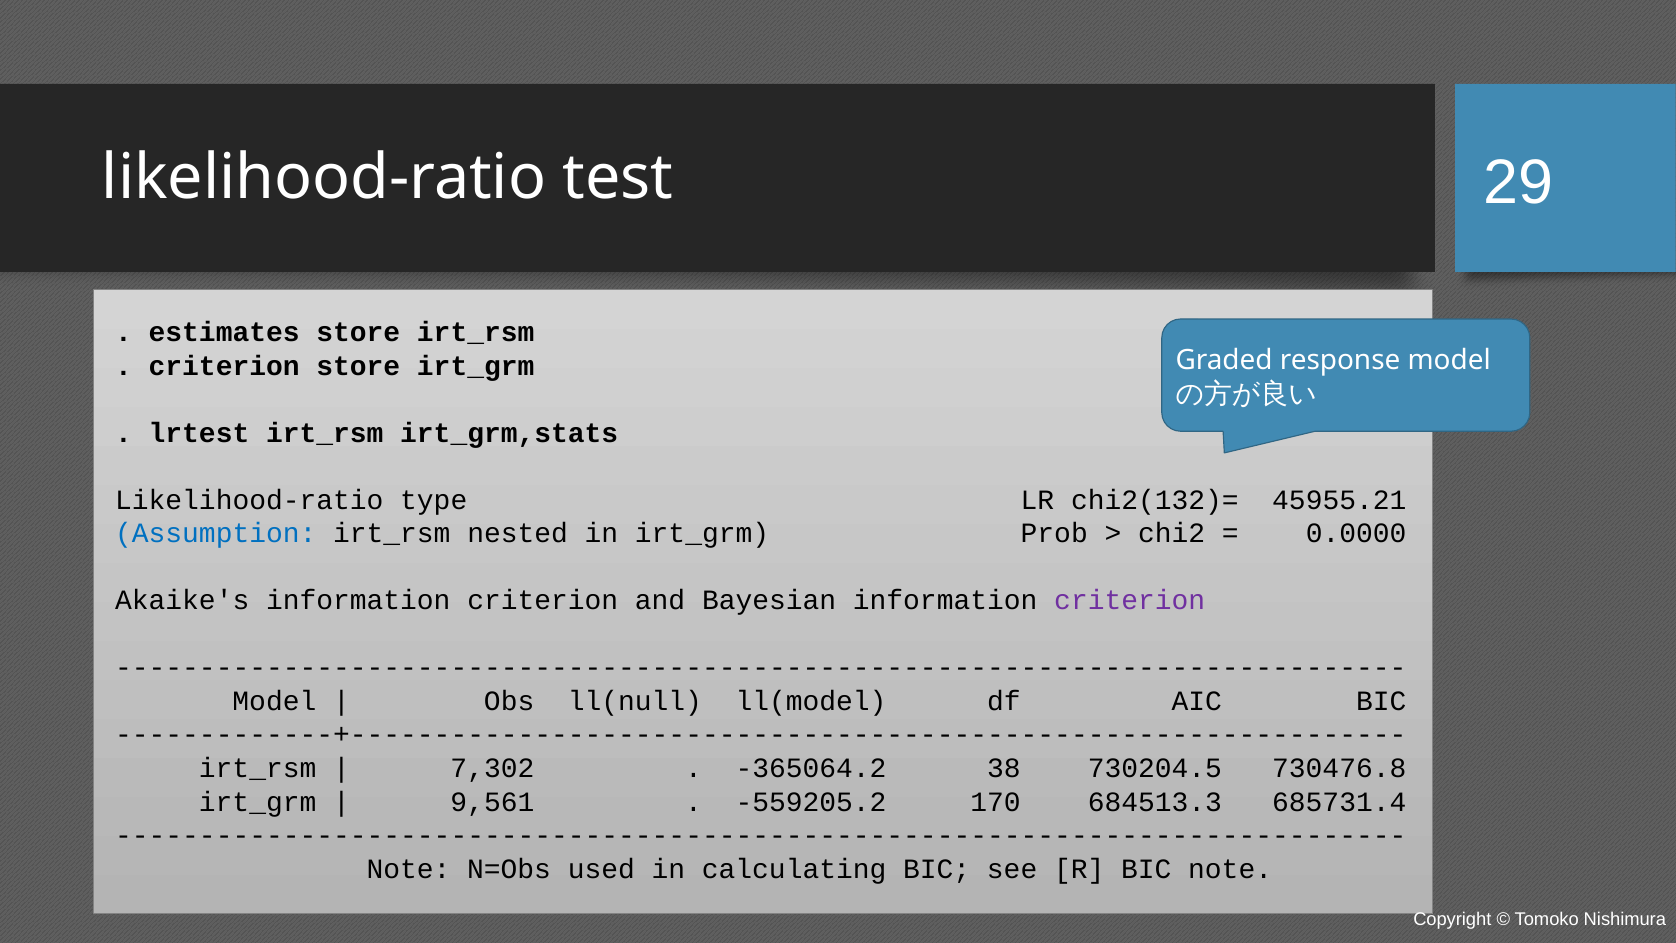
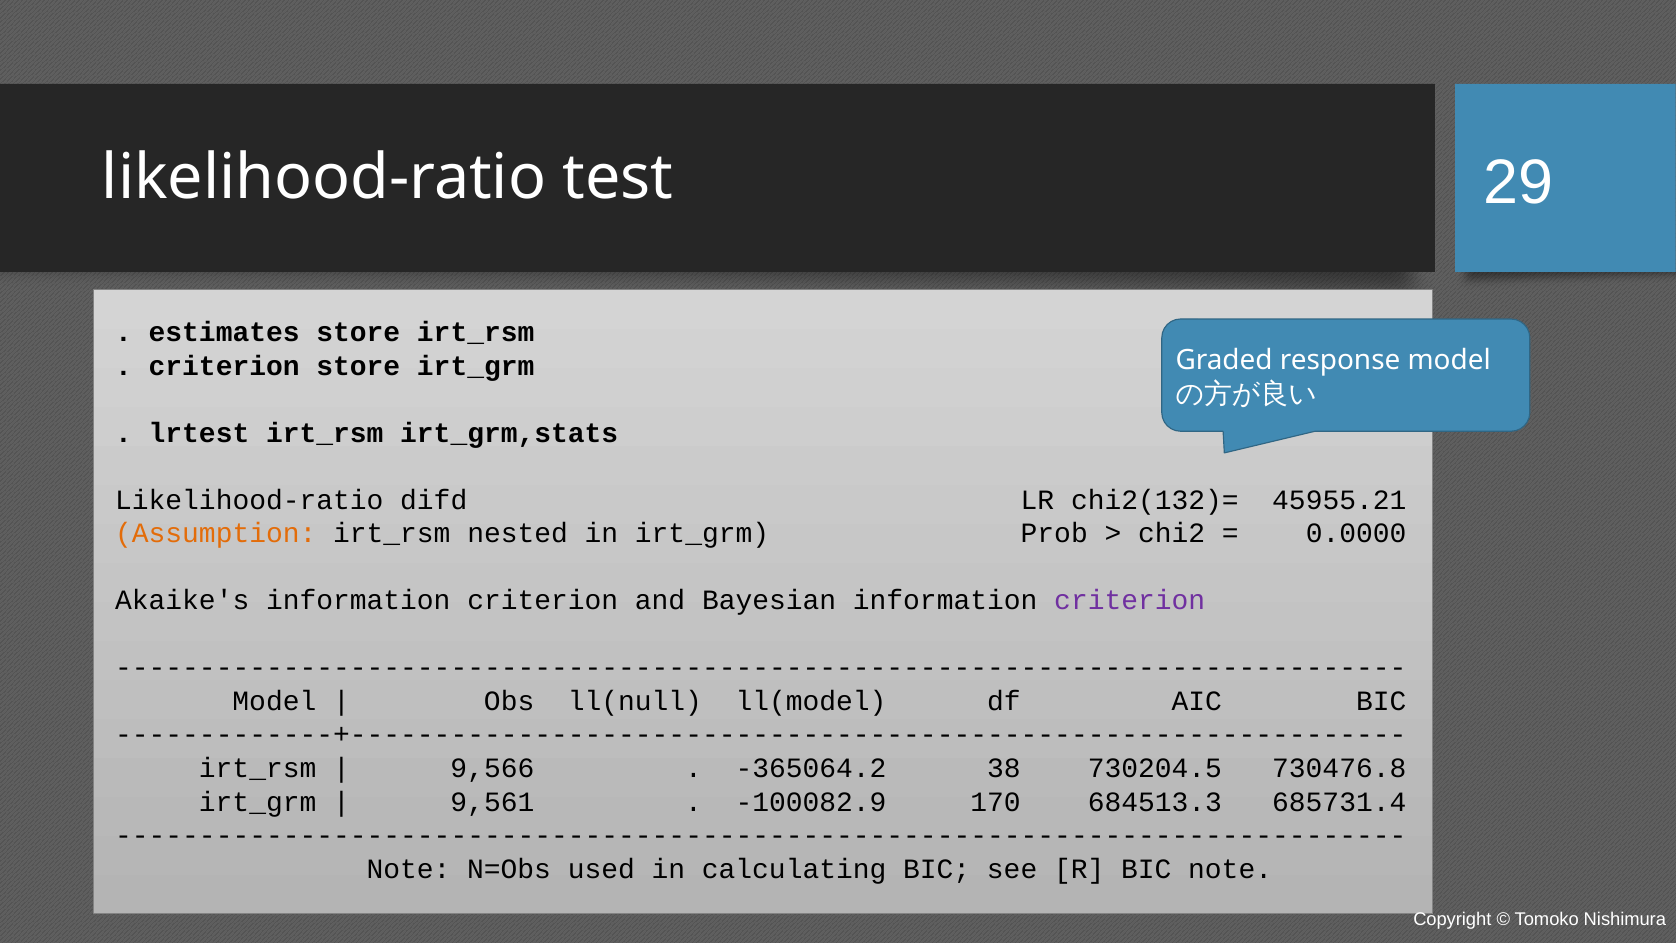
type: type -> difd (434, 500)
Assumption colour: blue -> orange (216, 533)
7,302: 7,302 -> 9,566 (492, 768)
-559205.2: -559205.2 -> -100082.9 (811, 802)
